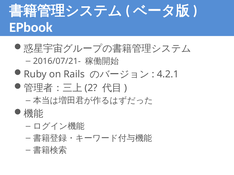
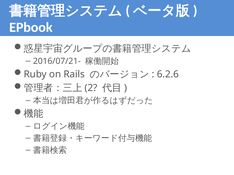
4.2.1: 4.2.1 -> 6.2.6 (168, 74)
